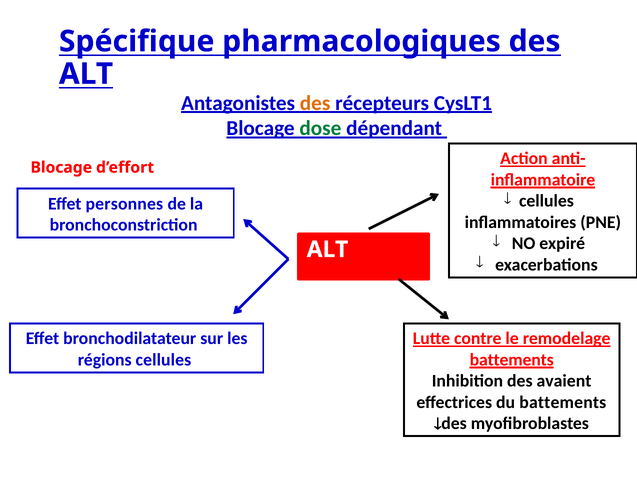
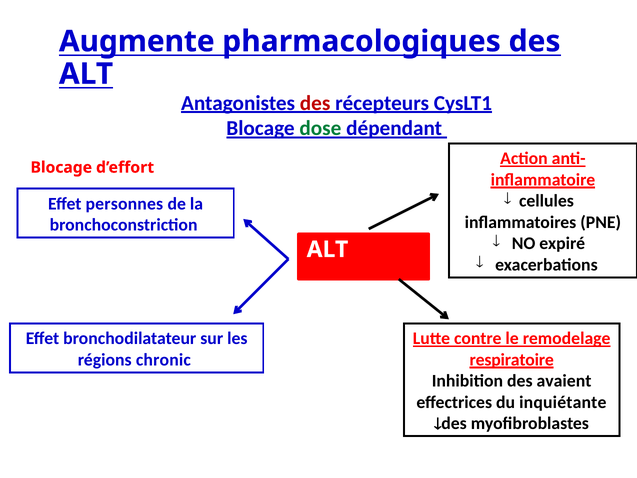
Spécifique: Spécifique -> Augmente (137, 41)
des colour: orange -> red (315, 103)
régions cellules: cellules -> chronic (163, 360)
battements: battements -> respiratoire (512, 360)
du battements: battements -> inquiétante (563, 402)
